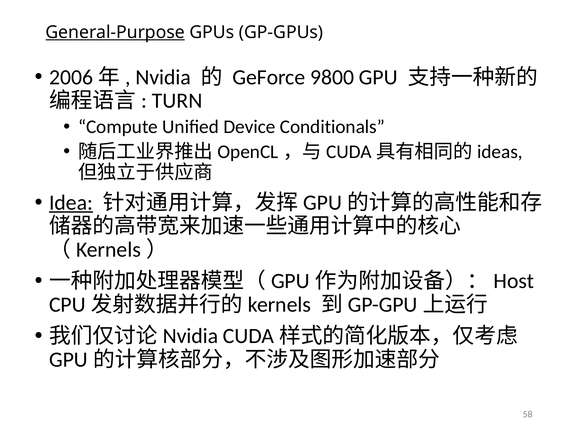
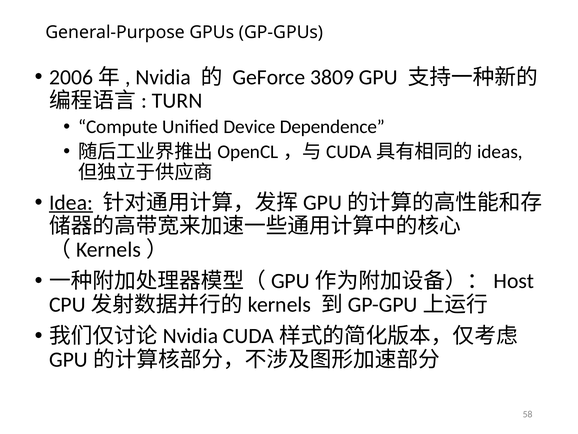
General-Purpose underline: present -> none (115, 32)
9800: 9800 -> 3809 (332, 77)
Conditionals: Conditionals -> Dependence (332, 127)
